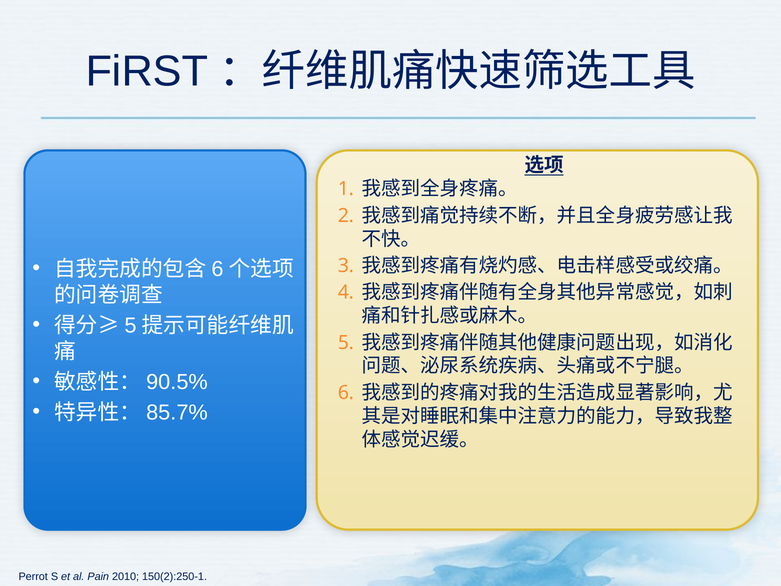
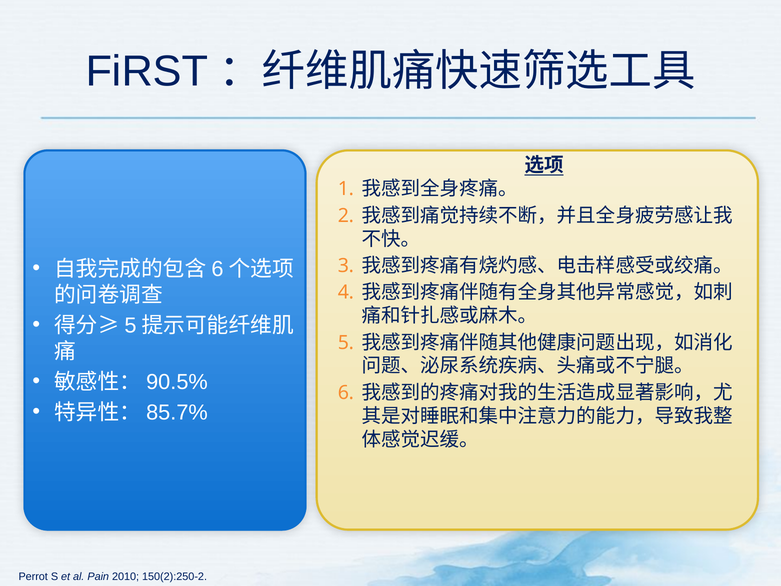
150(2):250-1: 150(2):250-1 -> 150(2):250-2 (175, 577)
